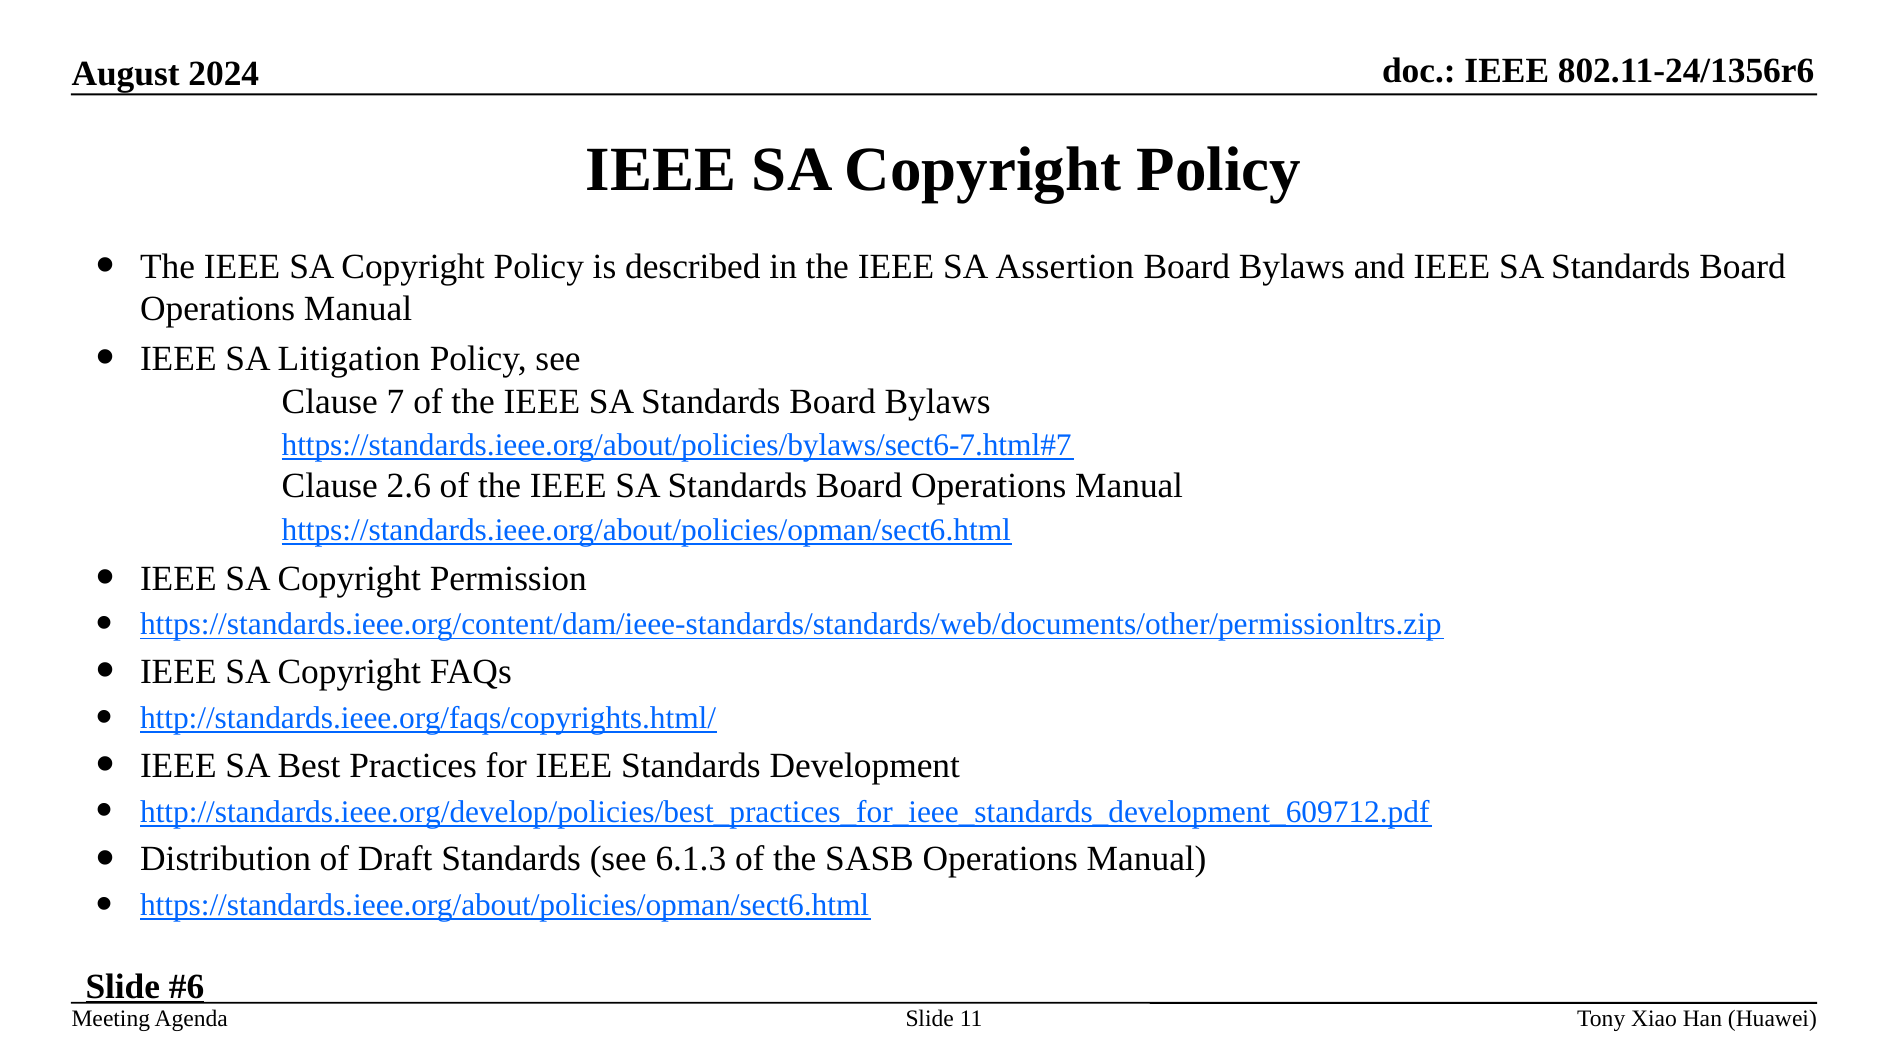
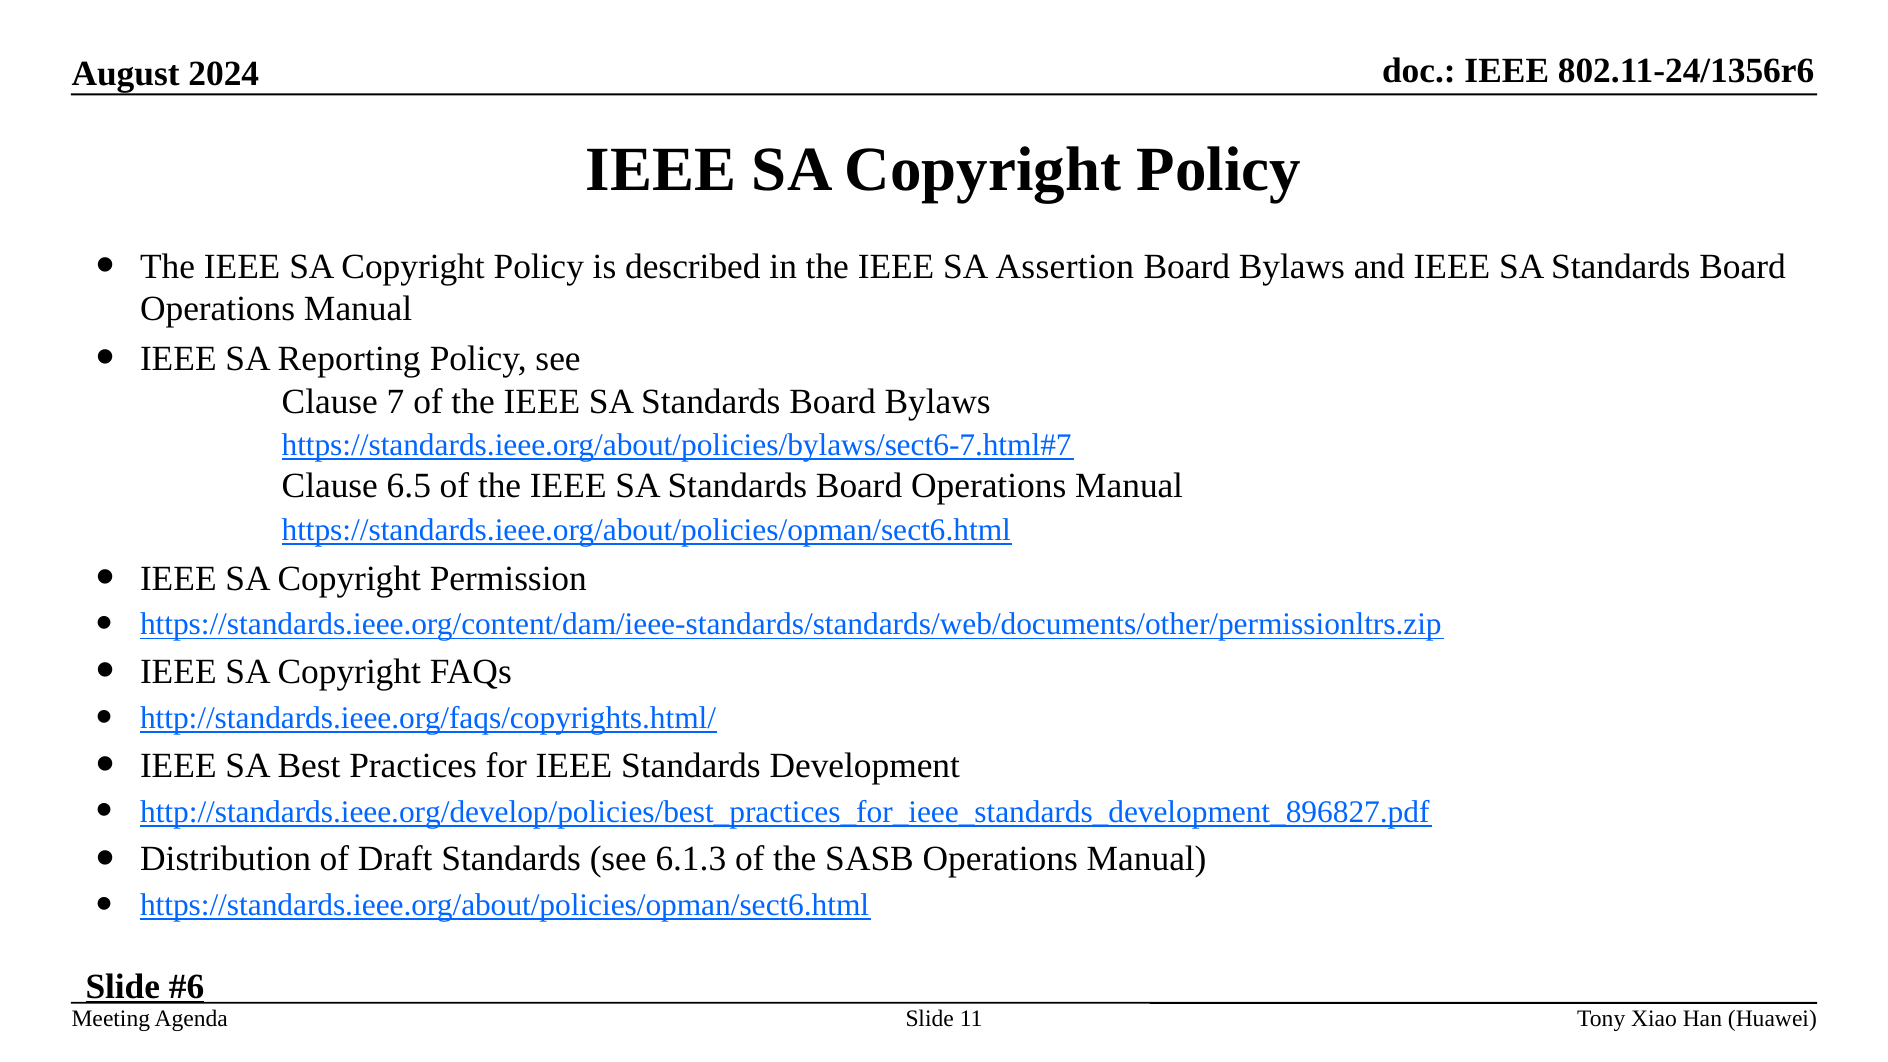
Litigation: Litigation -> Reporting (349, 359)
2.6: 2.6 -> 6.5 (409, 486)
http://standards.ieee.org/develop/policies/best_practices_for_ieee_standards_development_609712.pdf: http://standards.ieee.org/develop/policies/best_practices_for_ieee_standards_development_609712.pdf -> http://standards.ieee.org/develop/policies/best_practices_for_ieee_standards_development_896827.pdf (785, 812)
